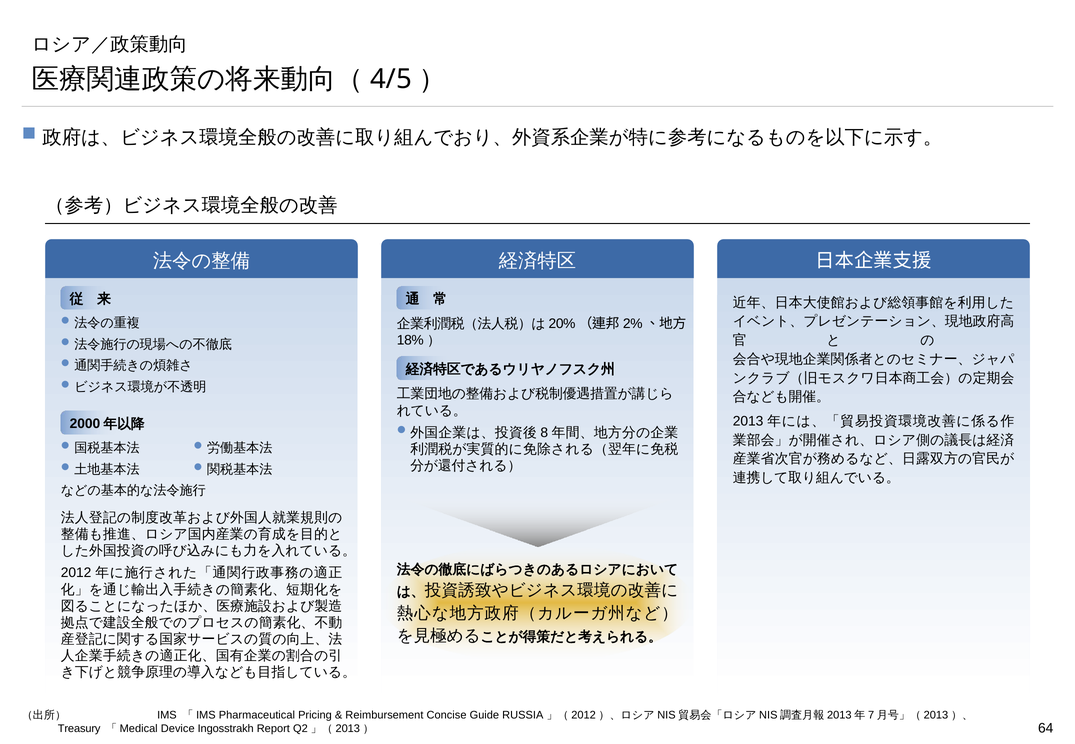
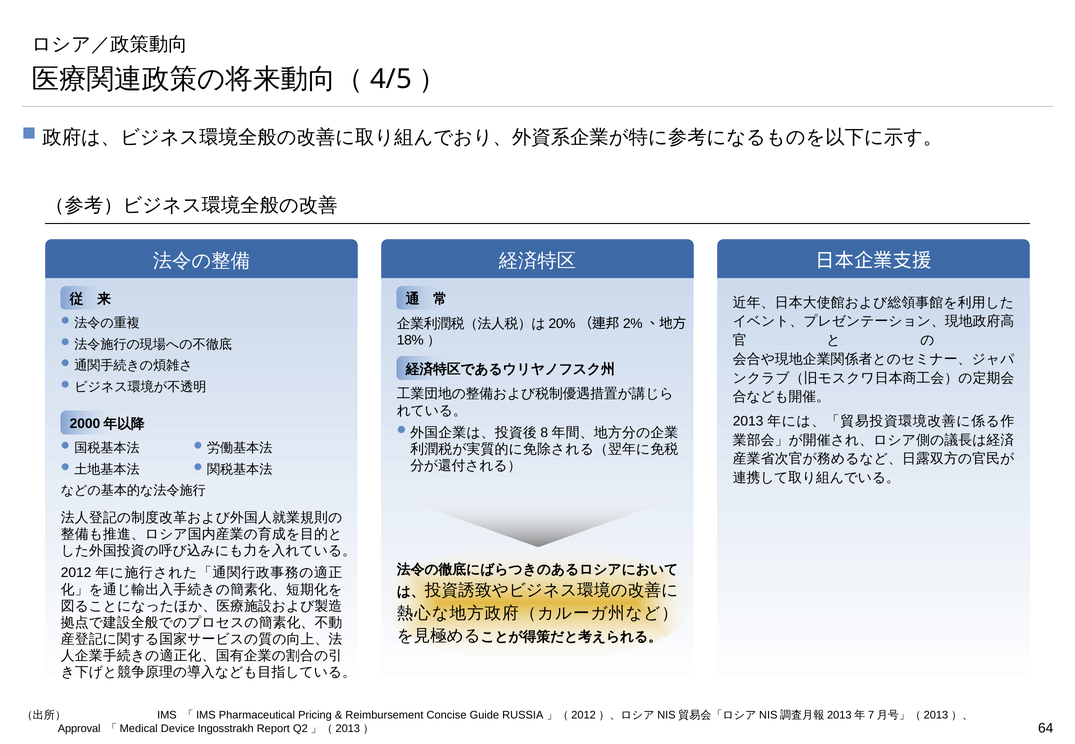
Treasury: Treasury -> Approval (79, 729)
